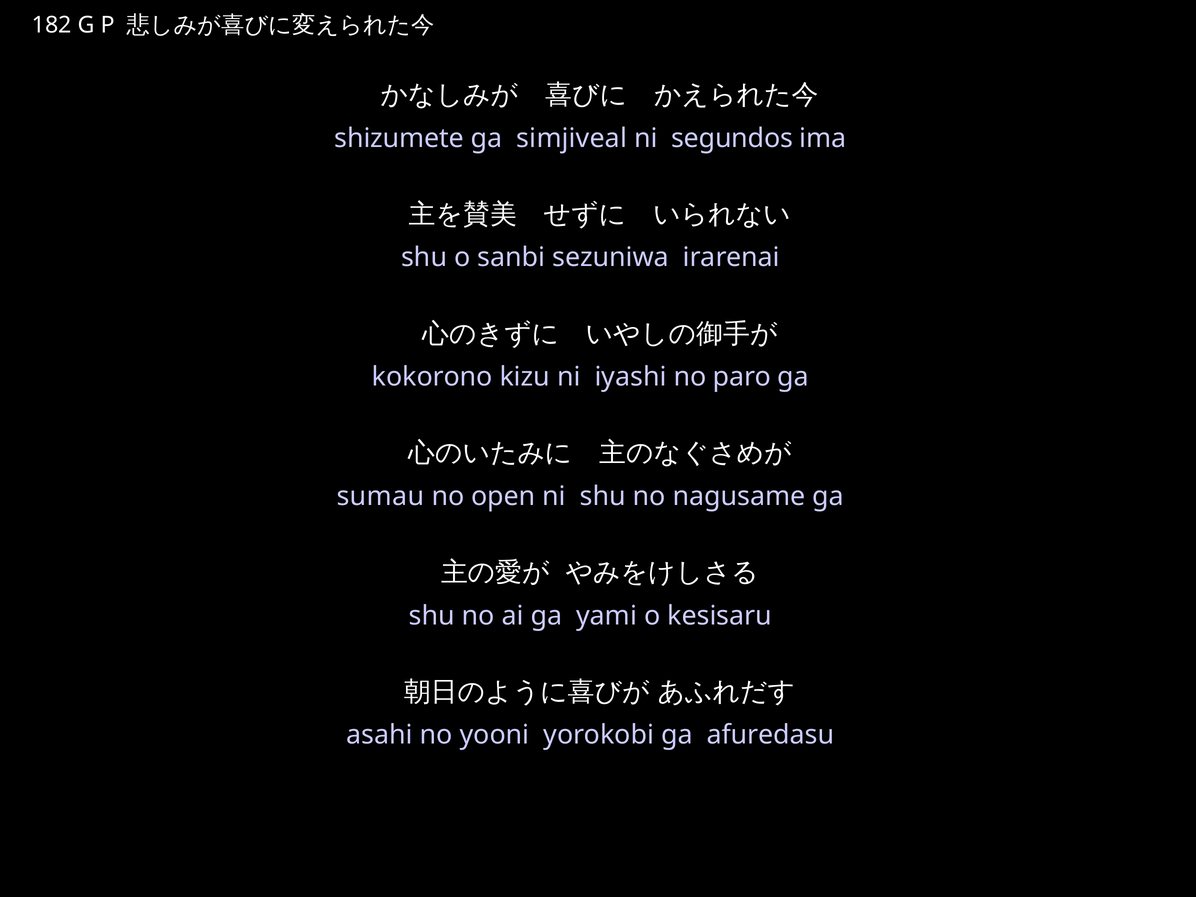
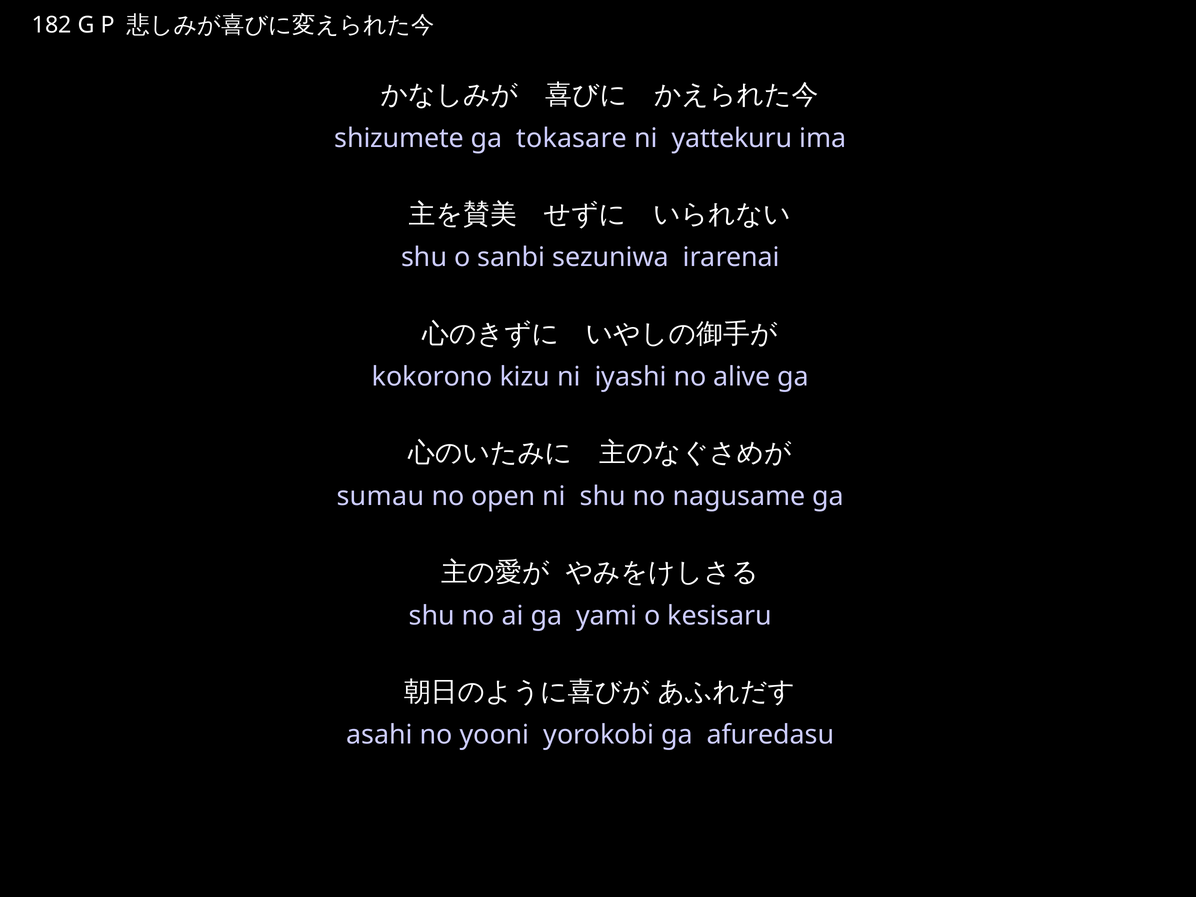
simjiveal: simjiveal -> tokasare (572, 138)
segundos: segundos -> yattekuru (732, 138)
paro: paro -> alive (742, 377)
